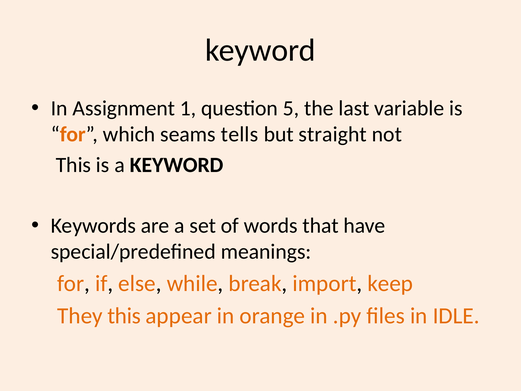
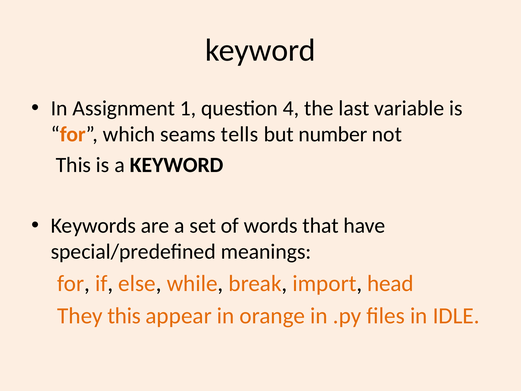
5: 5 -> 4 (291, 108)
straight: straight -> number (333, 134)
keep: keep -> head (390, 283)
